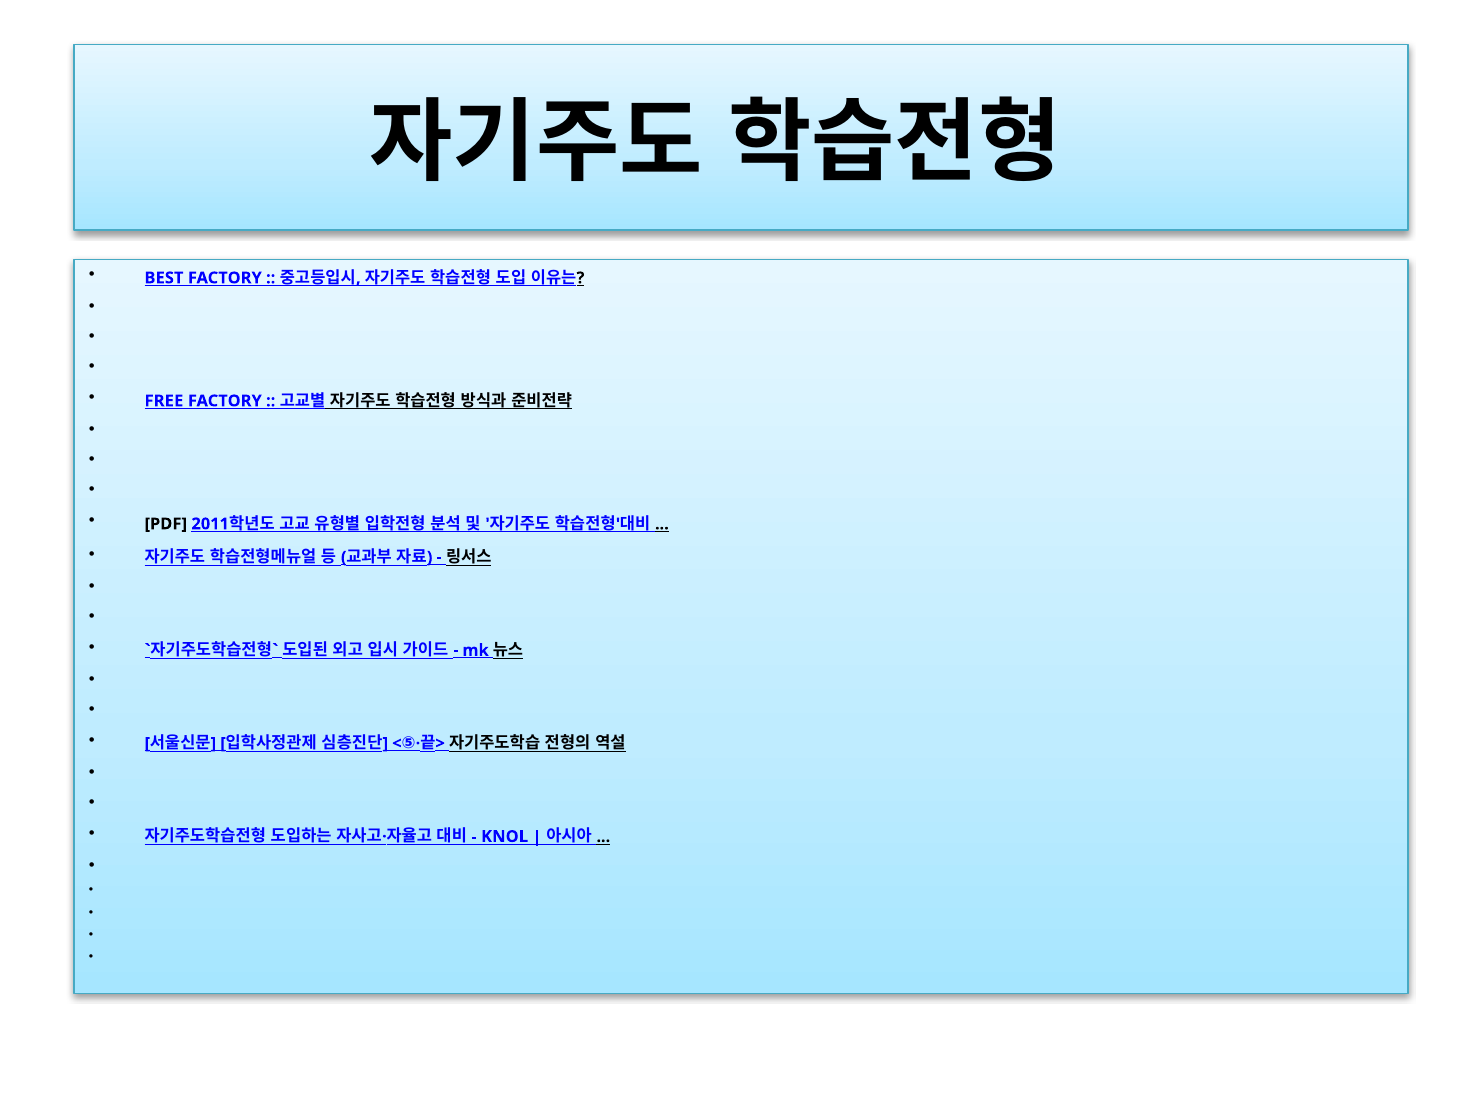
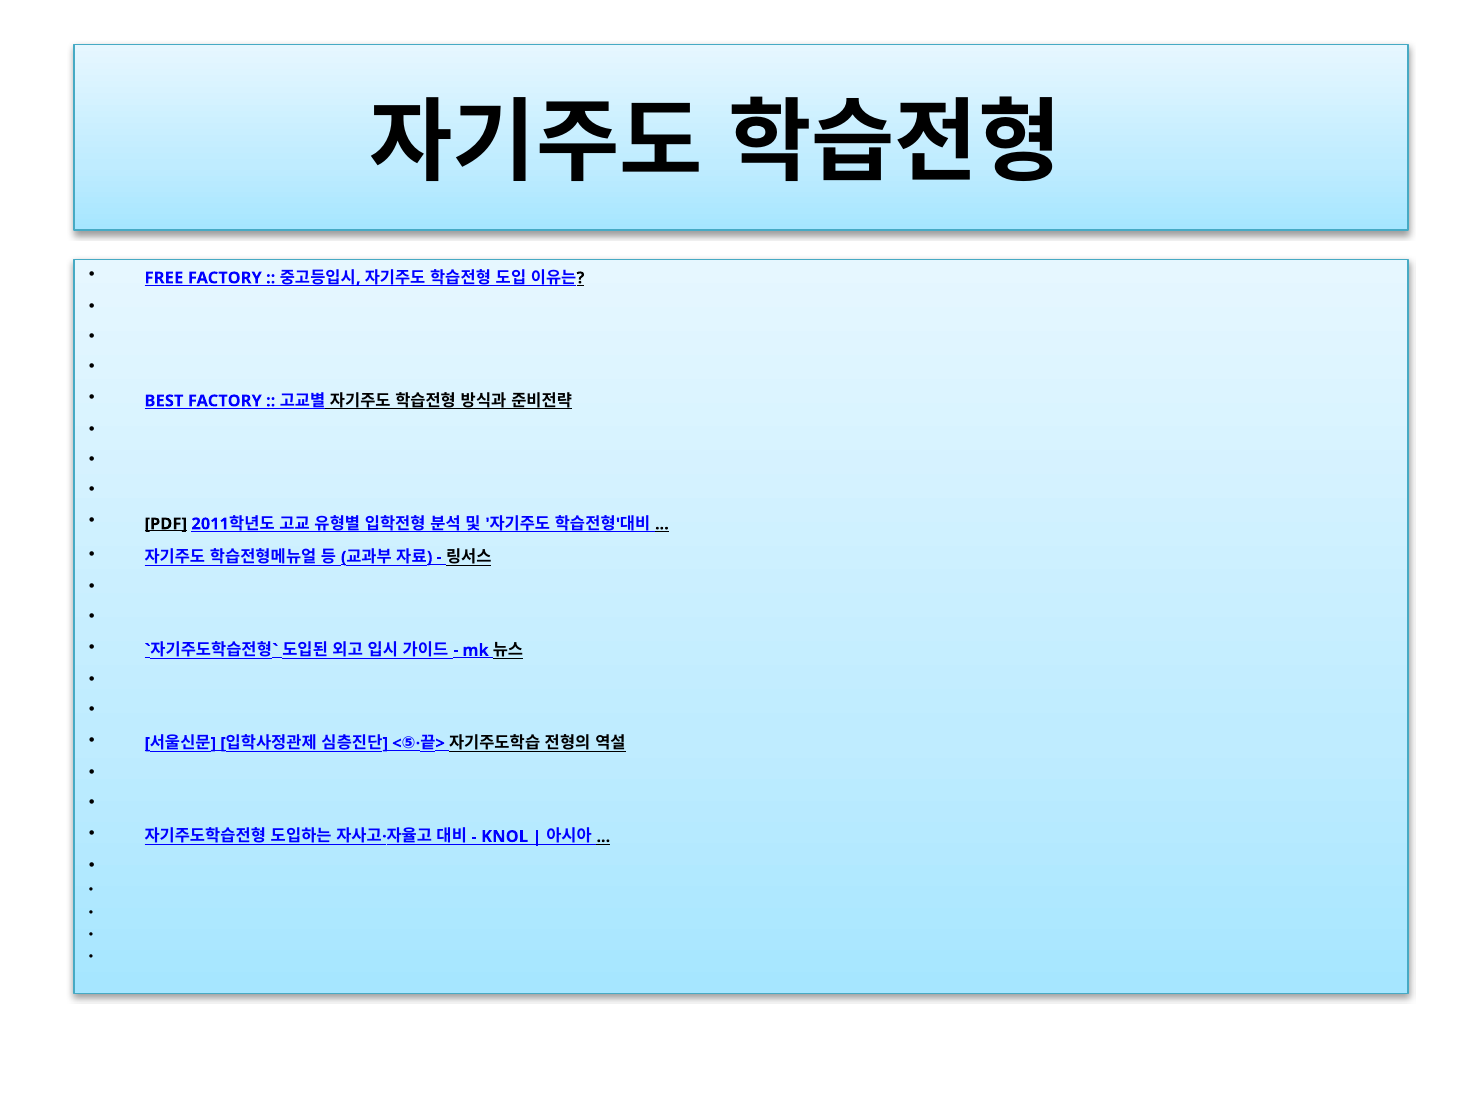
BEST: BEST -> FREE (164, 278)
FREE: FREE -> BEST (164, 401)
PDF underline: none -> present (166, 524)
